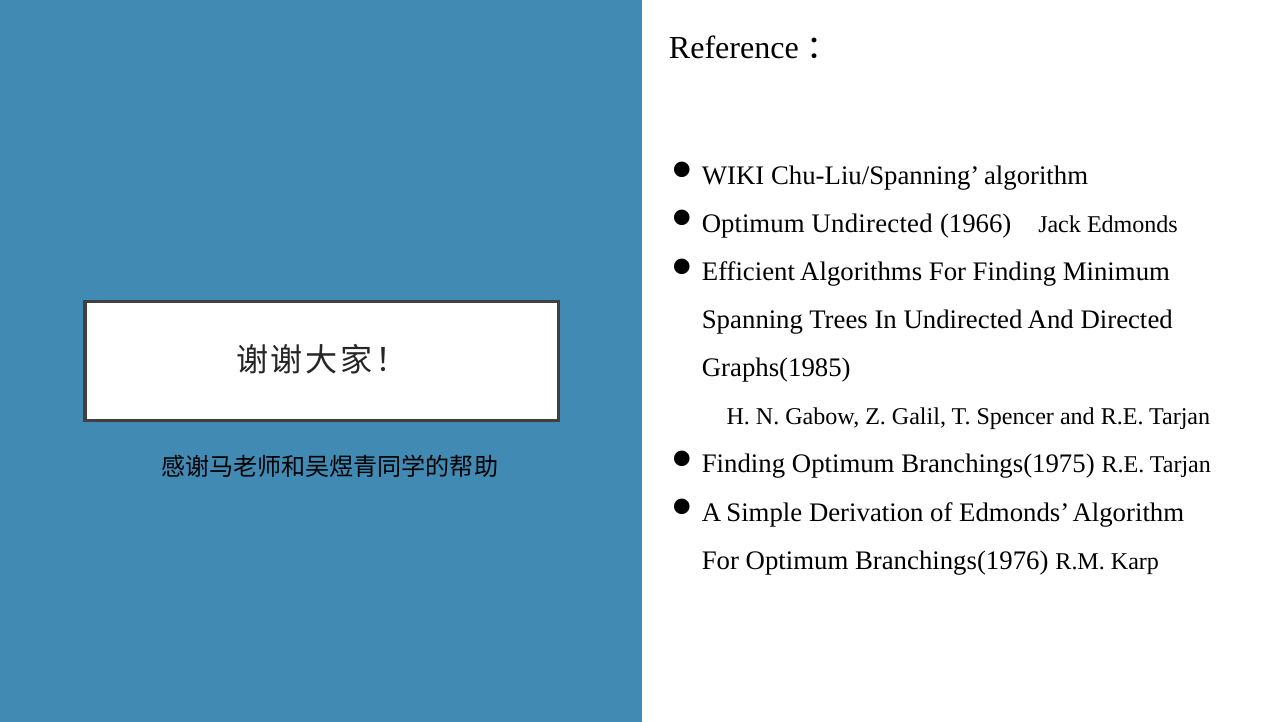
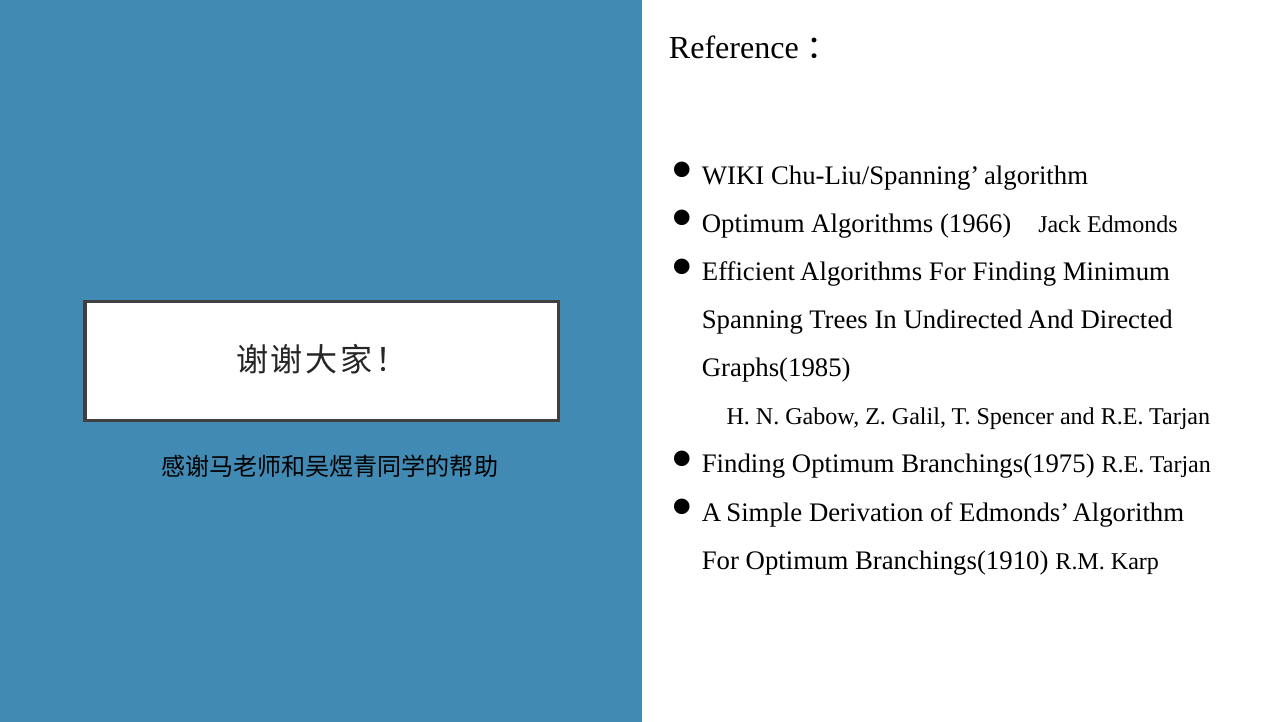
Undirected: Undirected -> Algorithms (872, 223)
Branchings(1976: Branchings(1976 -> Branchings(1910 (952, 561)
